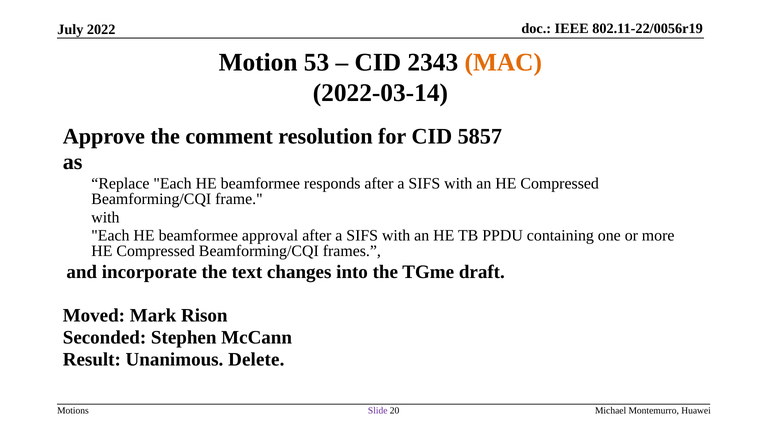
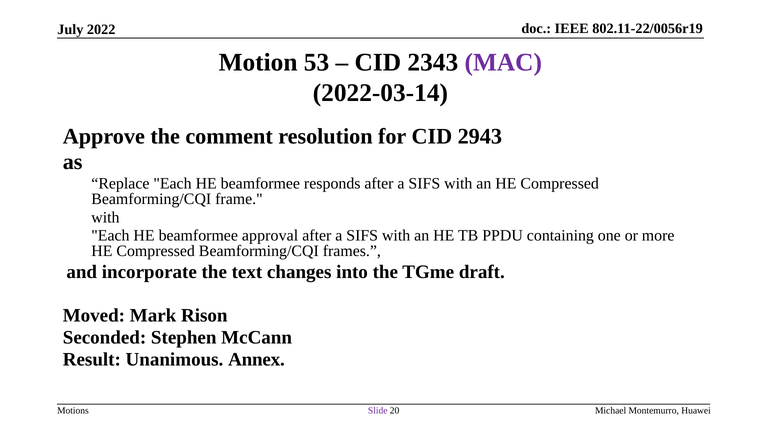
MAC colour: orange -> purple (503, 63)
5857: 5857 -> 2943 (480, 136)
Delete: Delete -> Annex (256, 360)
